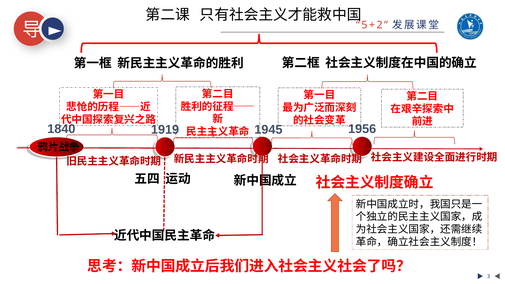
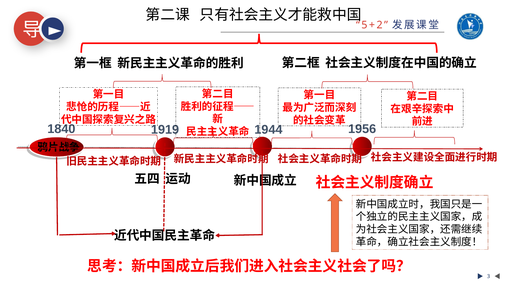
1945: 1945 -> 1944 (268, 130)
